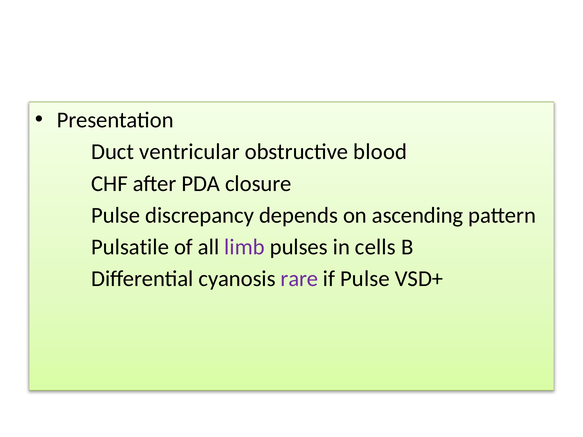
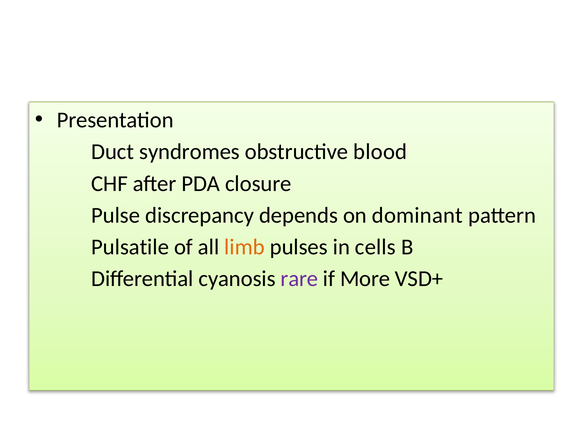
ventricular: ventricular -> syndromes (190, 152)
ascending: ascending -> dominant (417, 215)
limb colour: purple -> orange (244, 247)
if Pulse: Pulse -> More (365, 279)
